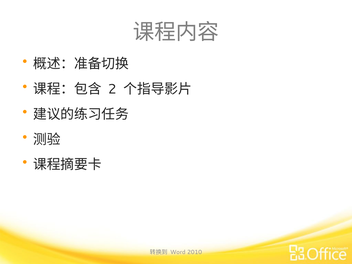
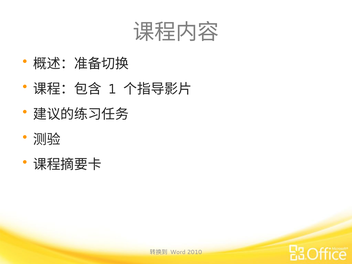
2: 2 -> 1 (112, 89)
